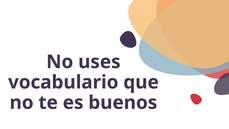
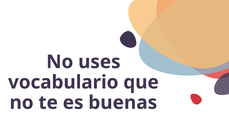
buenos: buenos -> buenas (123, 102)
